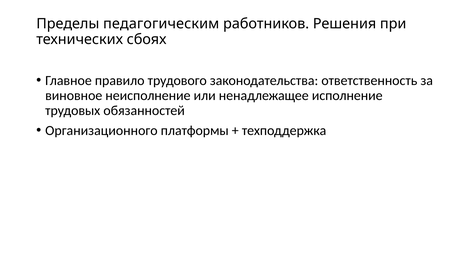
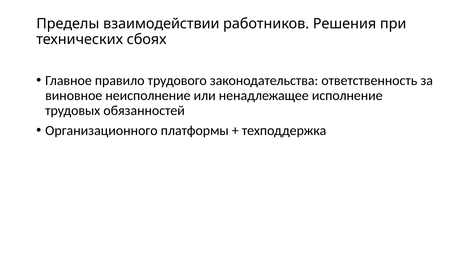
педагогическим: педагогическим -> взаимодействии (161, 24)
